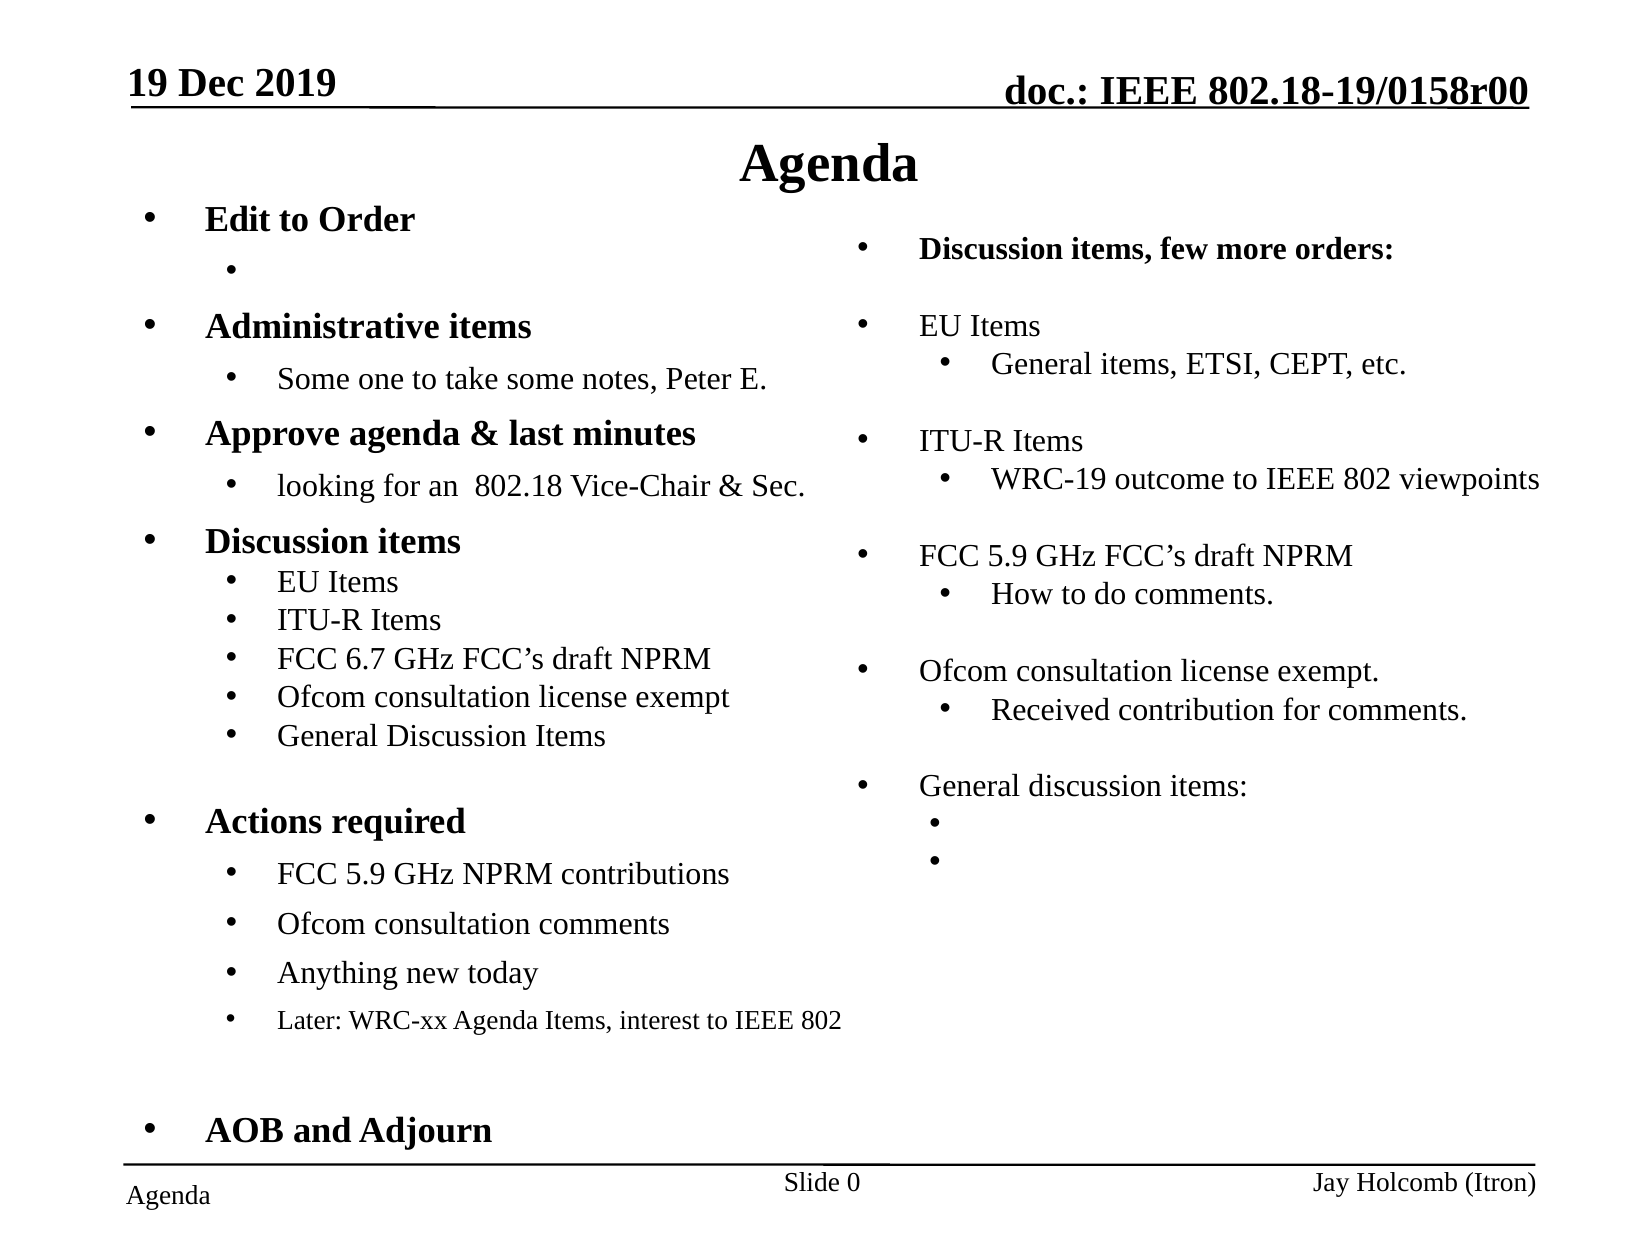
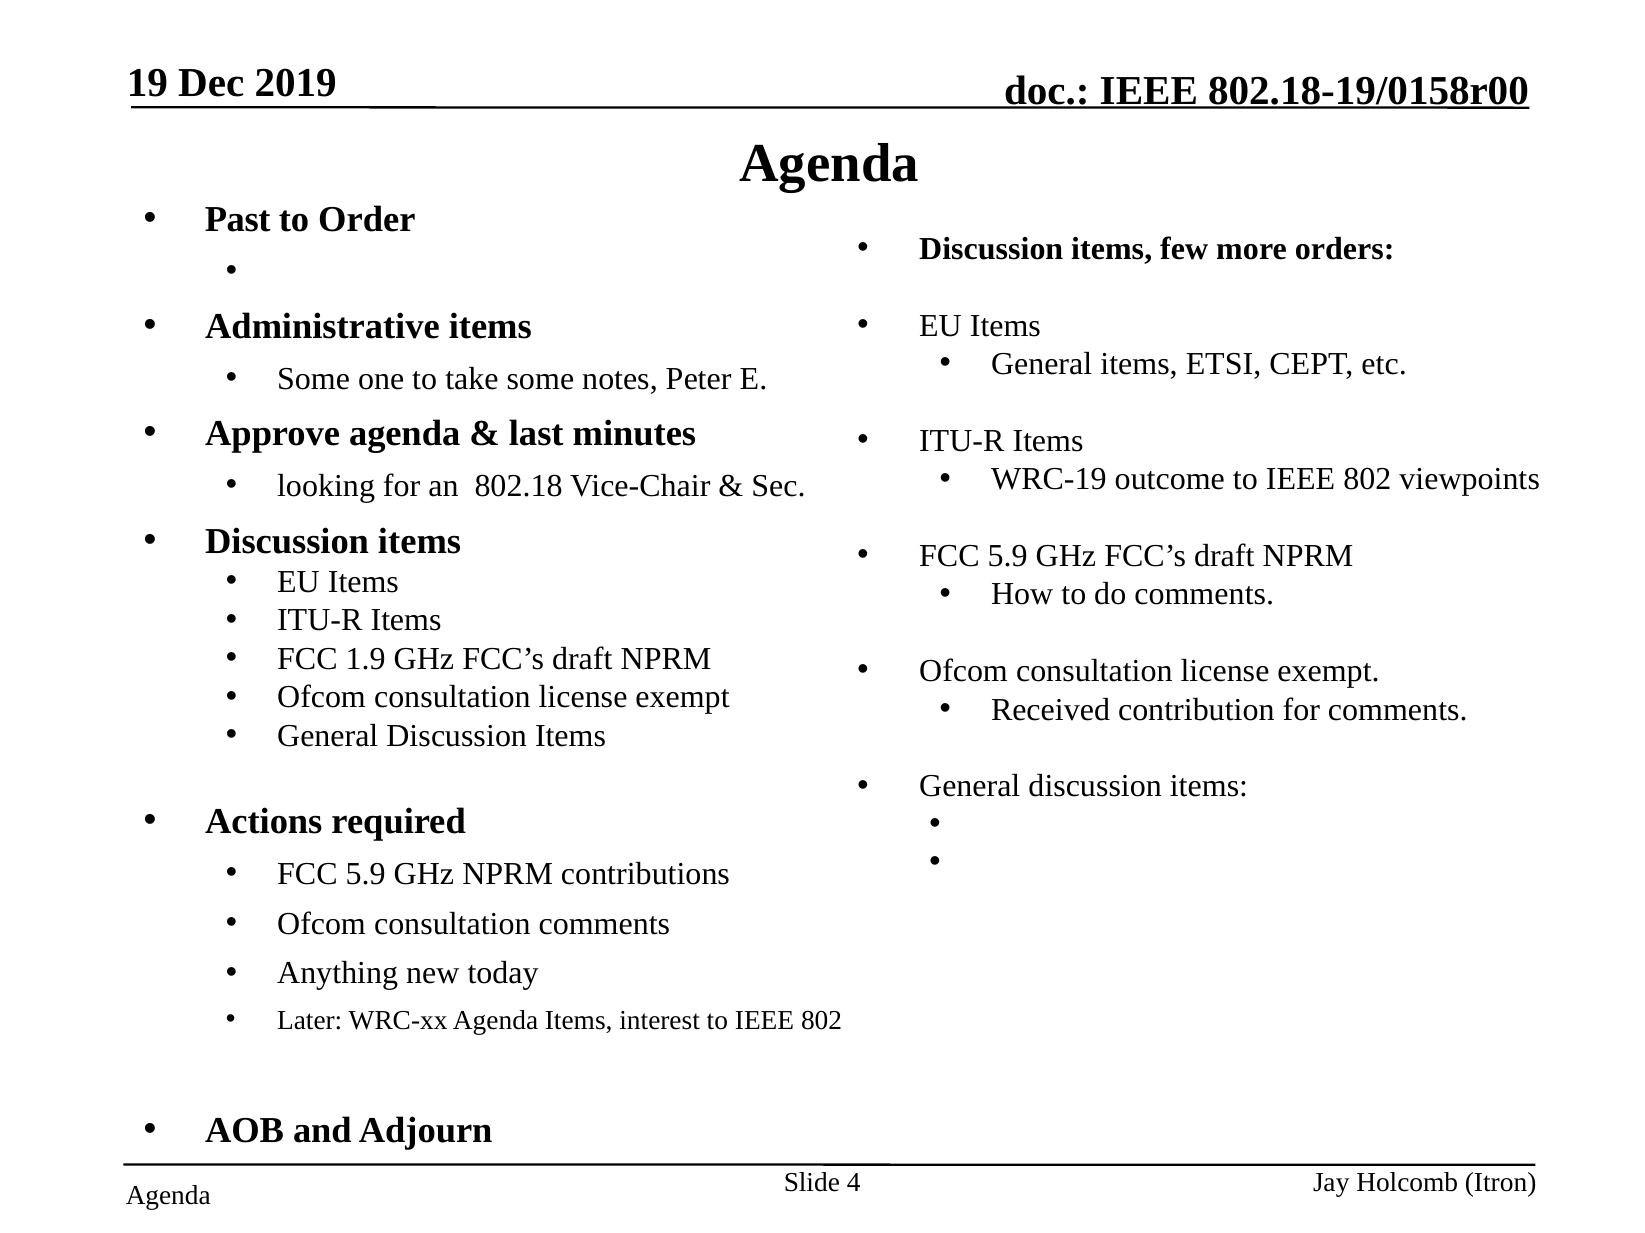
Edit: Edit -> Past (238, 219)
6.7: 6.7 -> 1.9 (366, 659)
0: 0 -> 4 (854, 1183)
